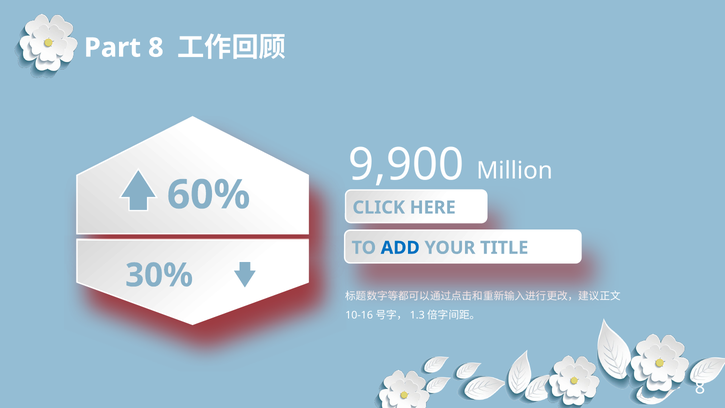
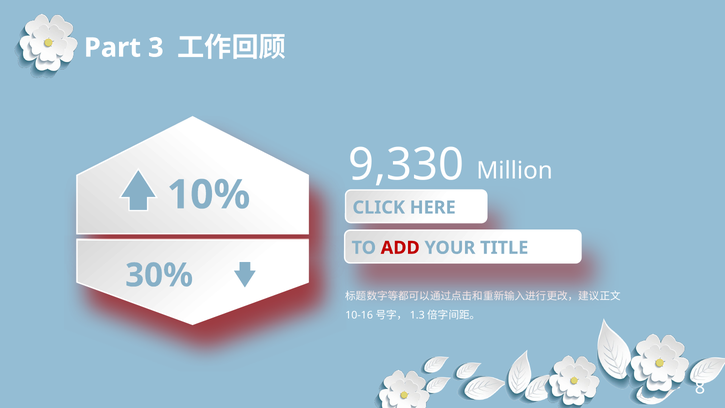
Part 8: 8 -> 3 (156, 48)
9,900: 9,900 -> 9,330 (406, 165)
60%: 60% -> 10% (209, 195)
ADD colour: blue -> red (400, 248)
